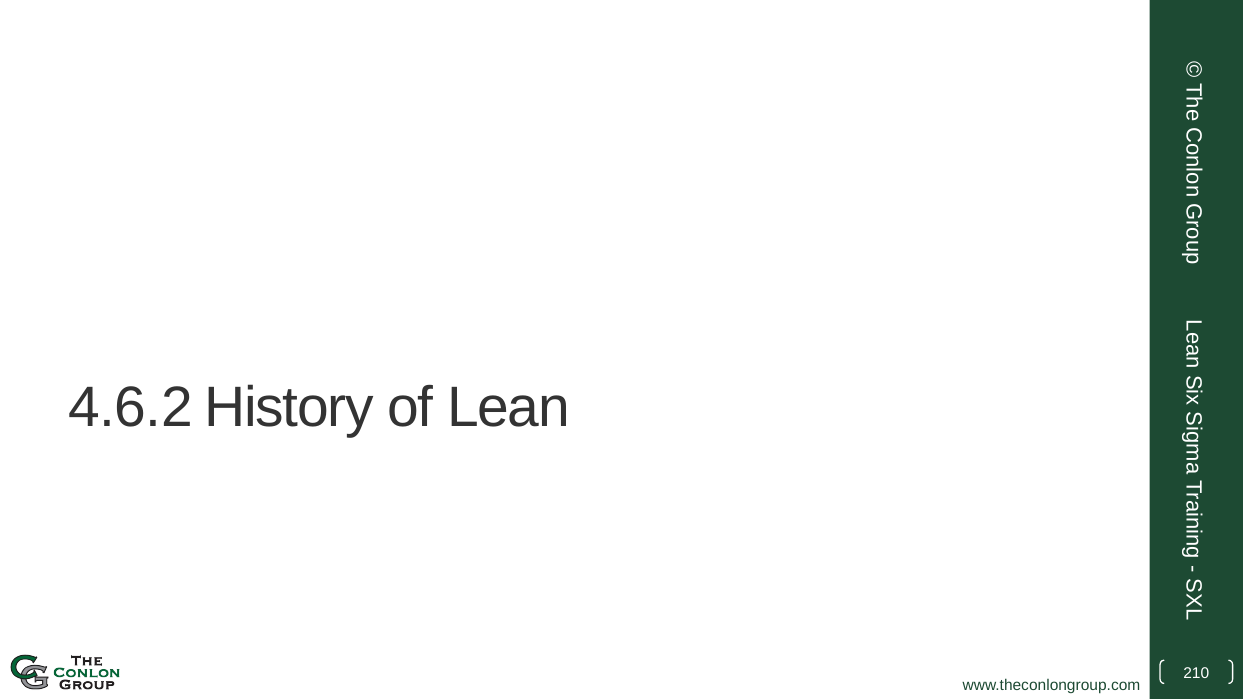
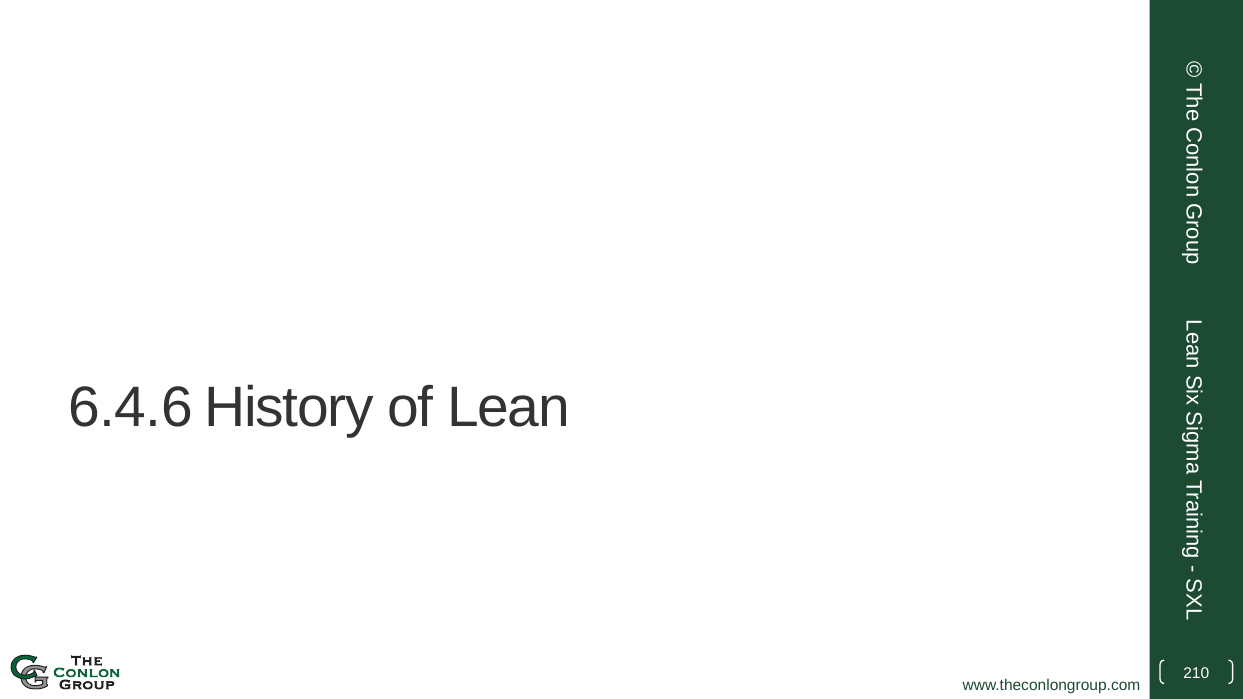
4.6.2: 4.6.2 -> 6.4.6 (131, 408)
